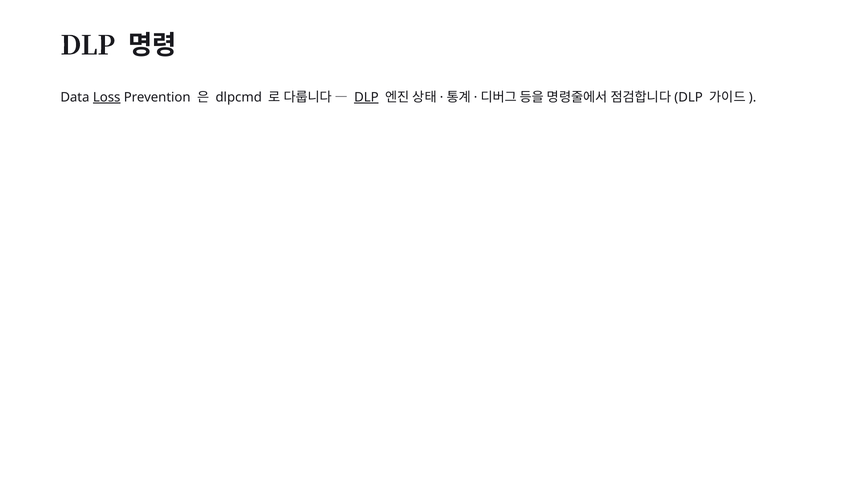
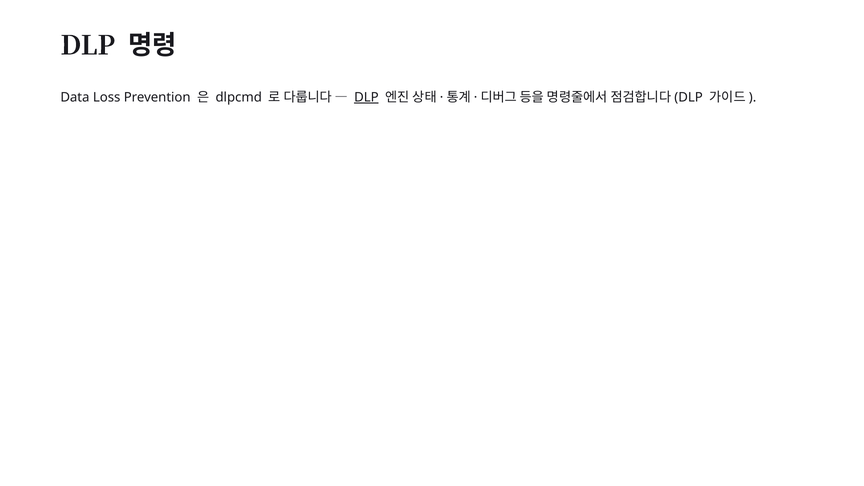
Loss underline: present -> none (107, 97)
